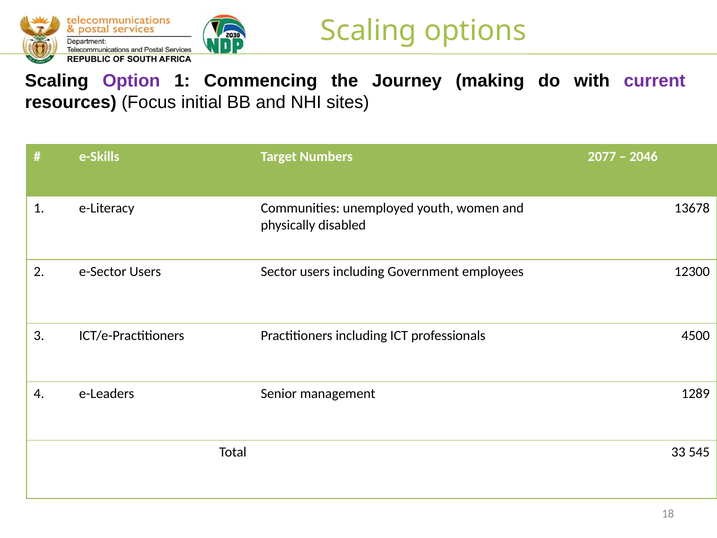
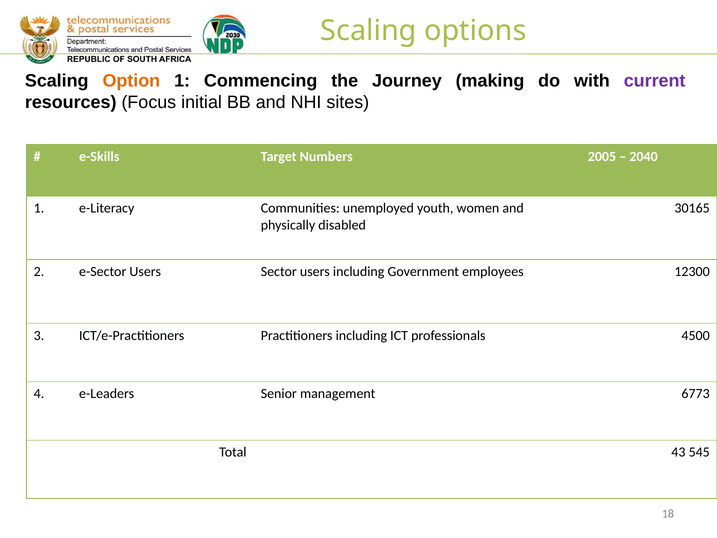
Option colour: purple -> orange (131, 81)
2077: 2077 -> 2005 (602, 157)
2046: 2046 -> 2040 (644, 157)
13678: 13678 -> 30165 (692, 208)
1289: 1289 -> 6773 (696, 394)
33: 33 -> 43 (678, 452)
